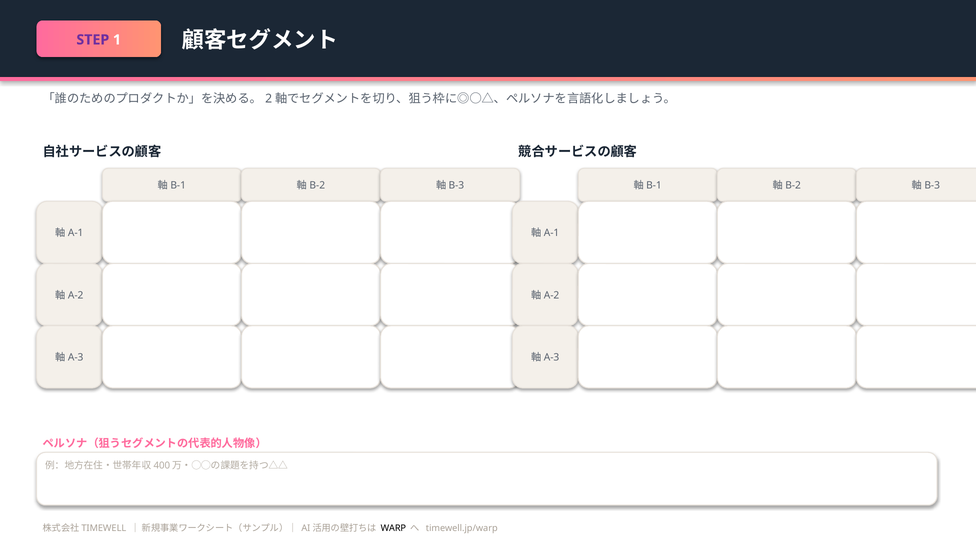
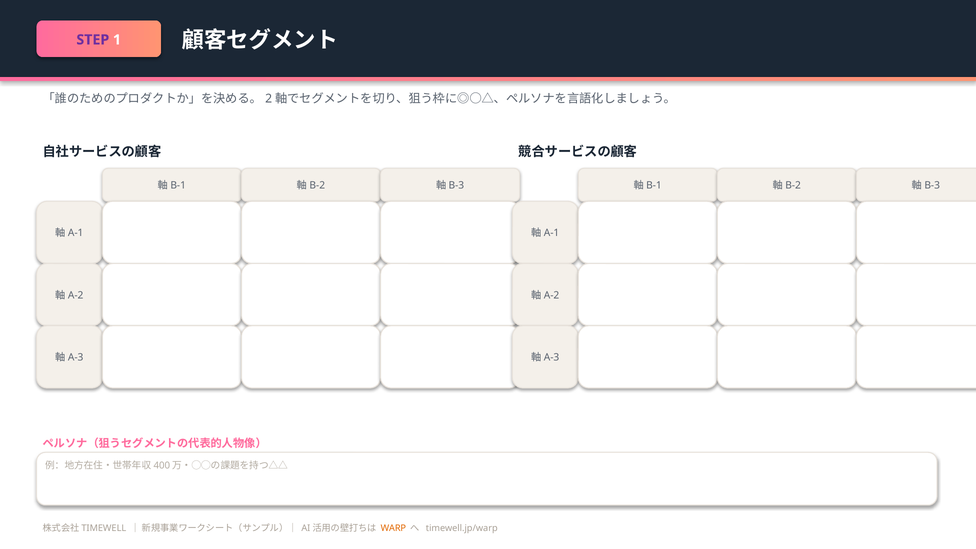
WARP colour: black -> orange (393, 528)
